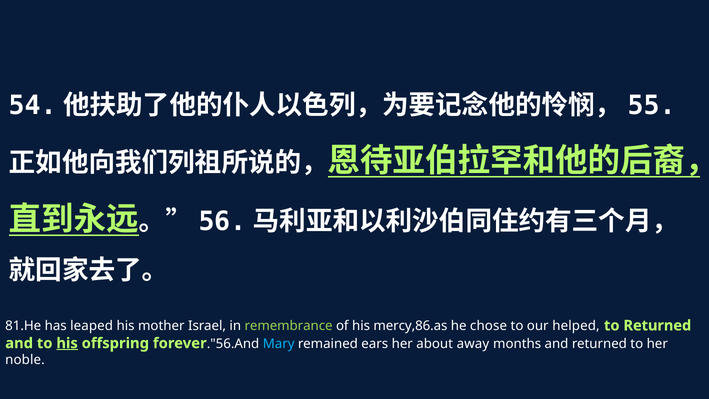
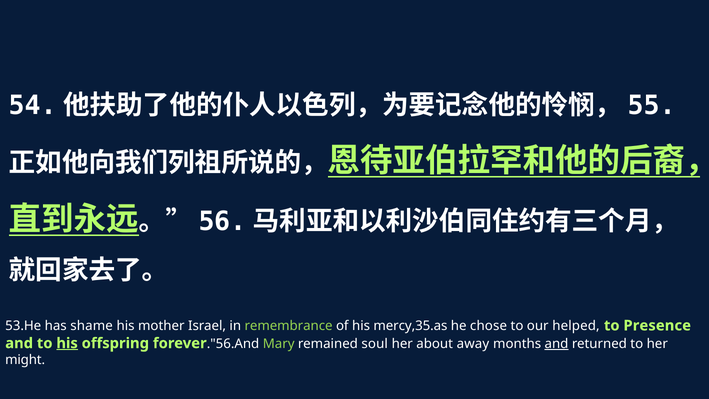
81.He: 81.He -> 53.He (23, 326)
leaped: leaped -> shame (92, 326)
mercy,86.as: mercy,86.as -> mercy,35.as (410, 326)
to Returned: Returned -> Presence (657, 325)
Mary colour: light blue -> light green (279, 344)
ears: ears -> soul (375, 344)
and underline: none -> present (556, 344)
noble: noble -> might (25, 360)
